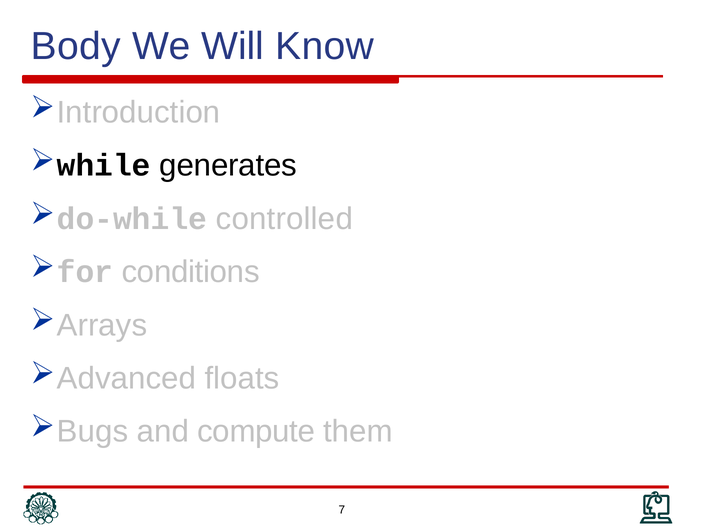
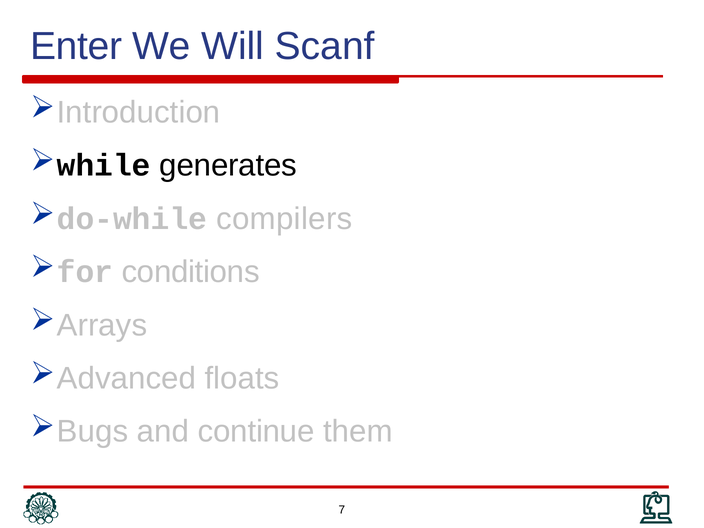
Body: Body -> Enter (76, 46)
Know: Know -> Scanf (325, 46)
controlled: controlled -> compilers (284, 219)
compute: compute -> continue (256, 432)
